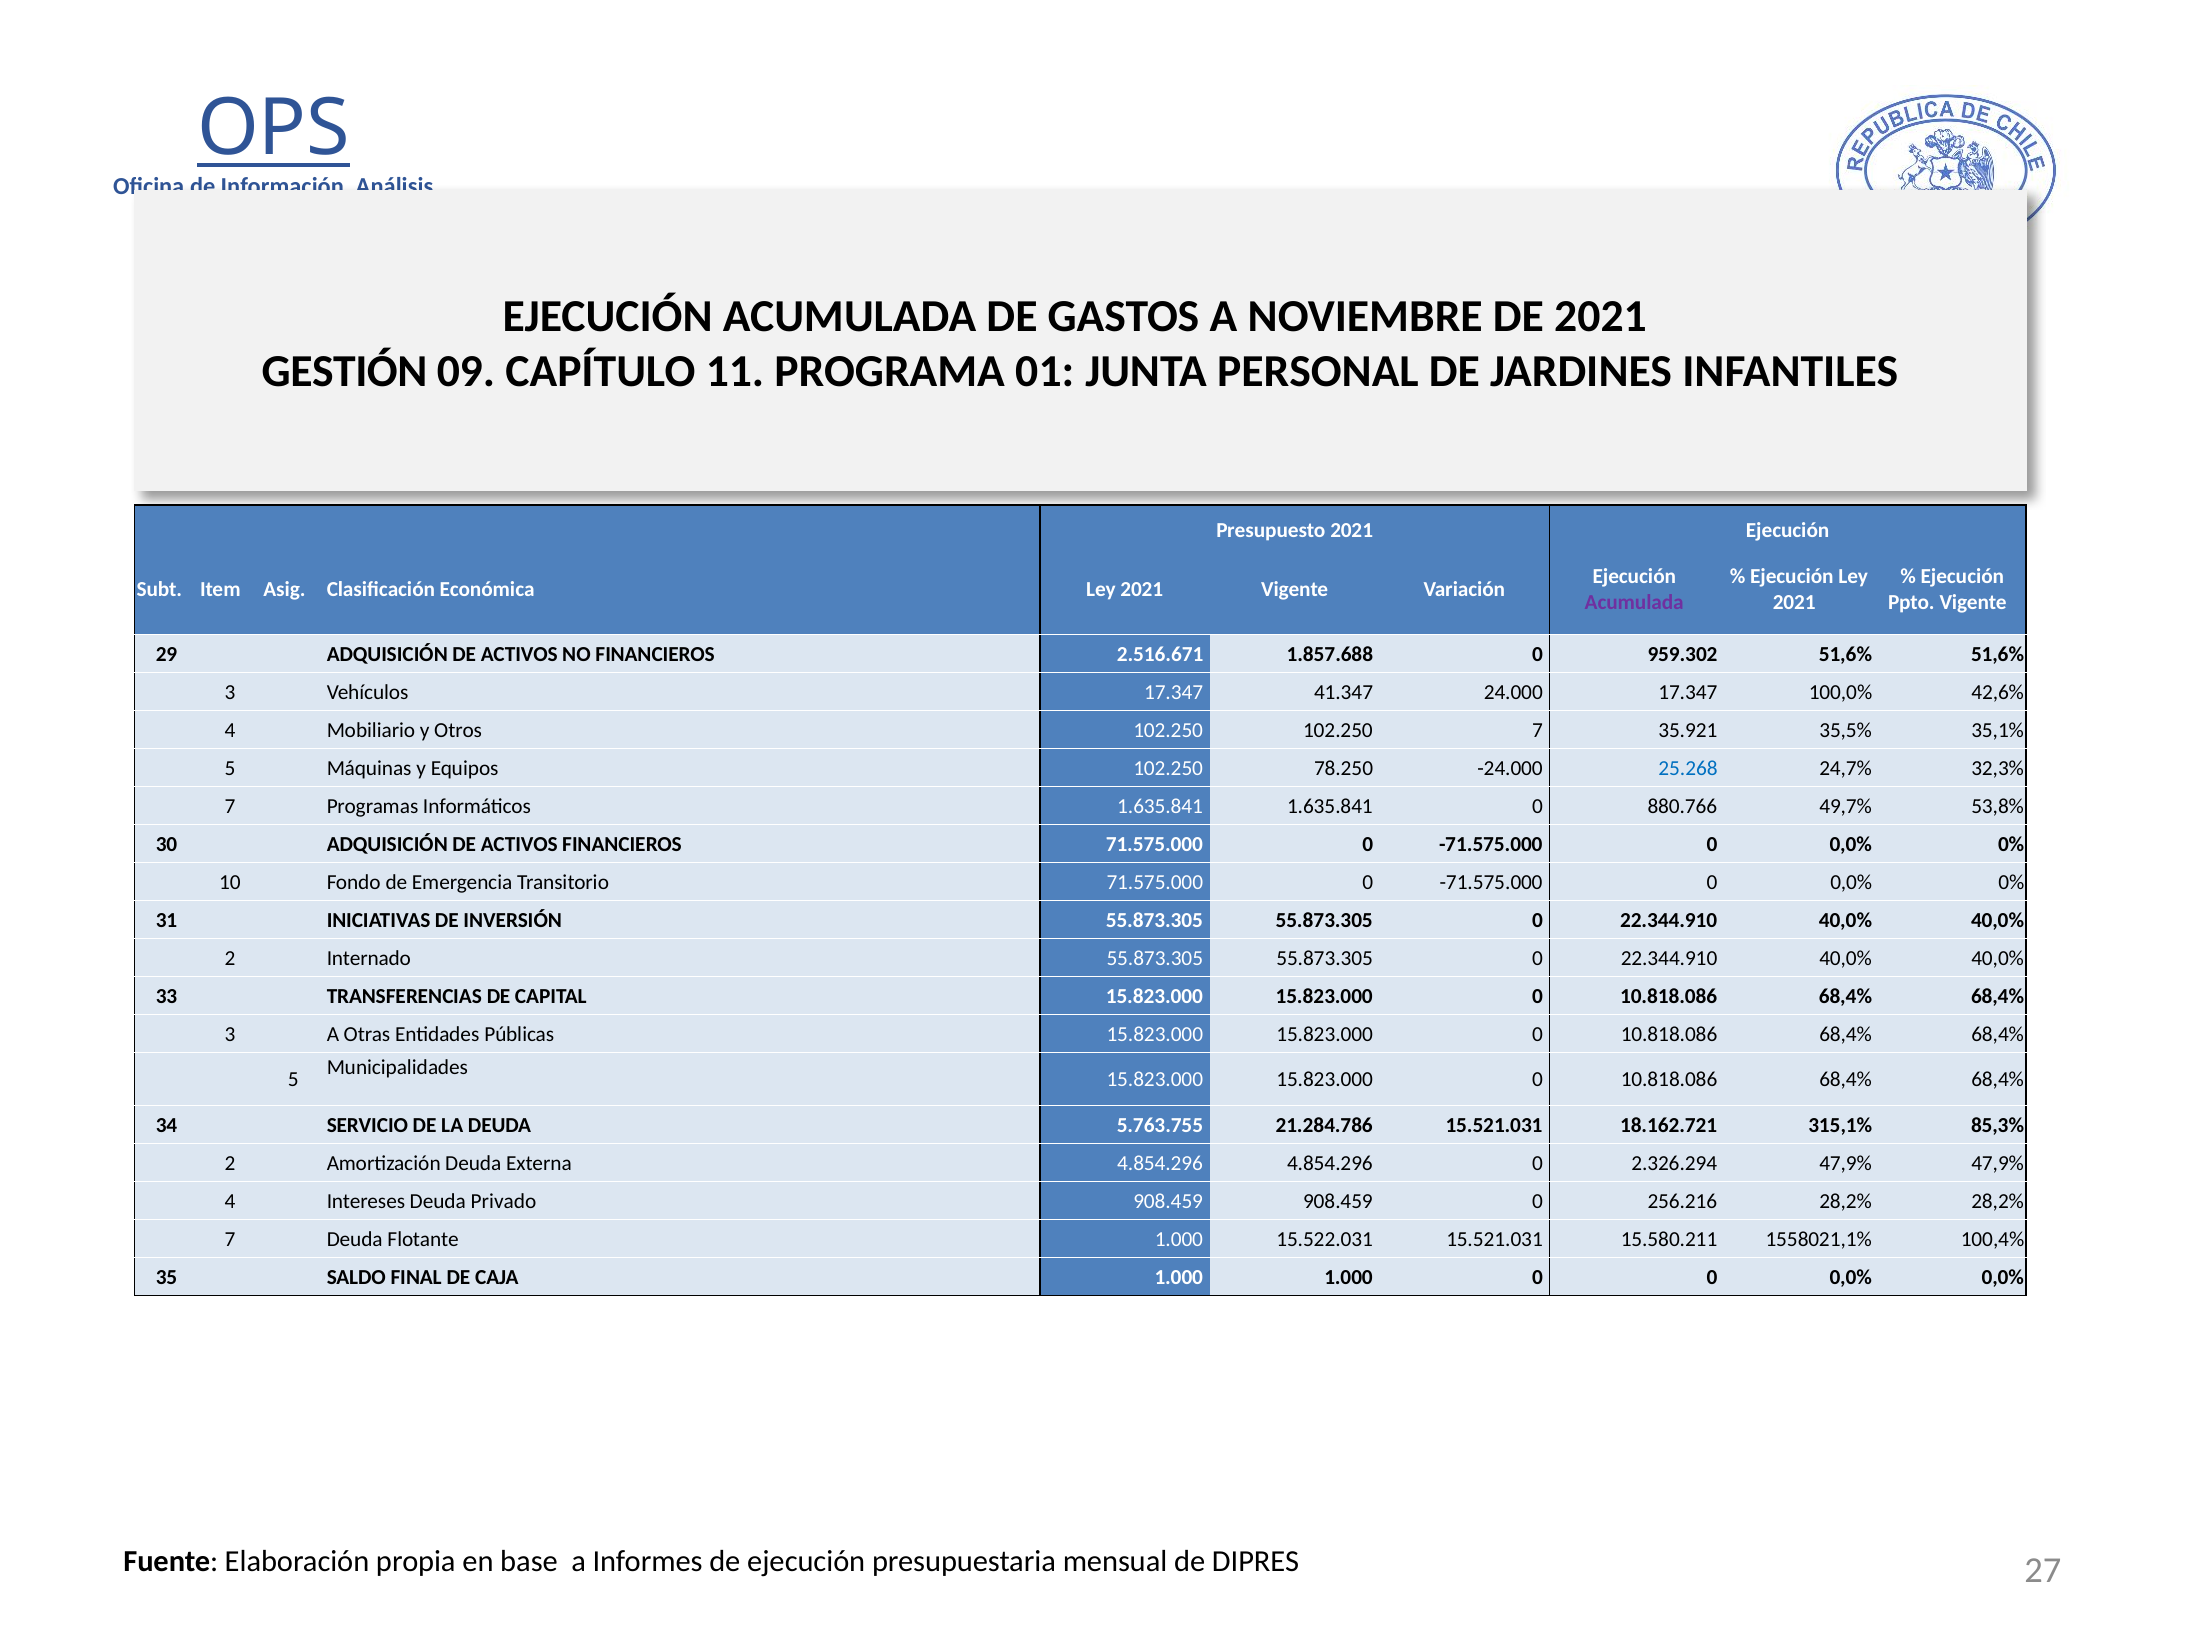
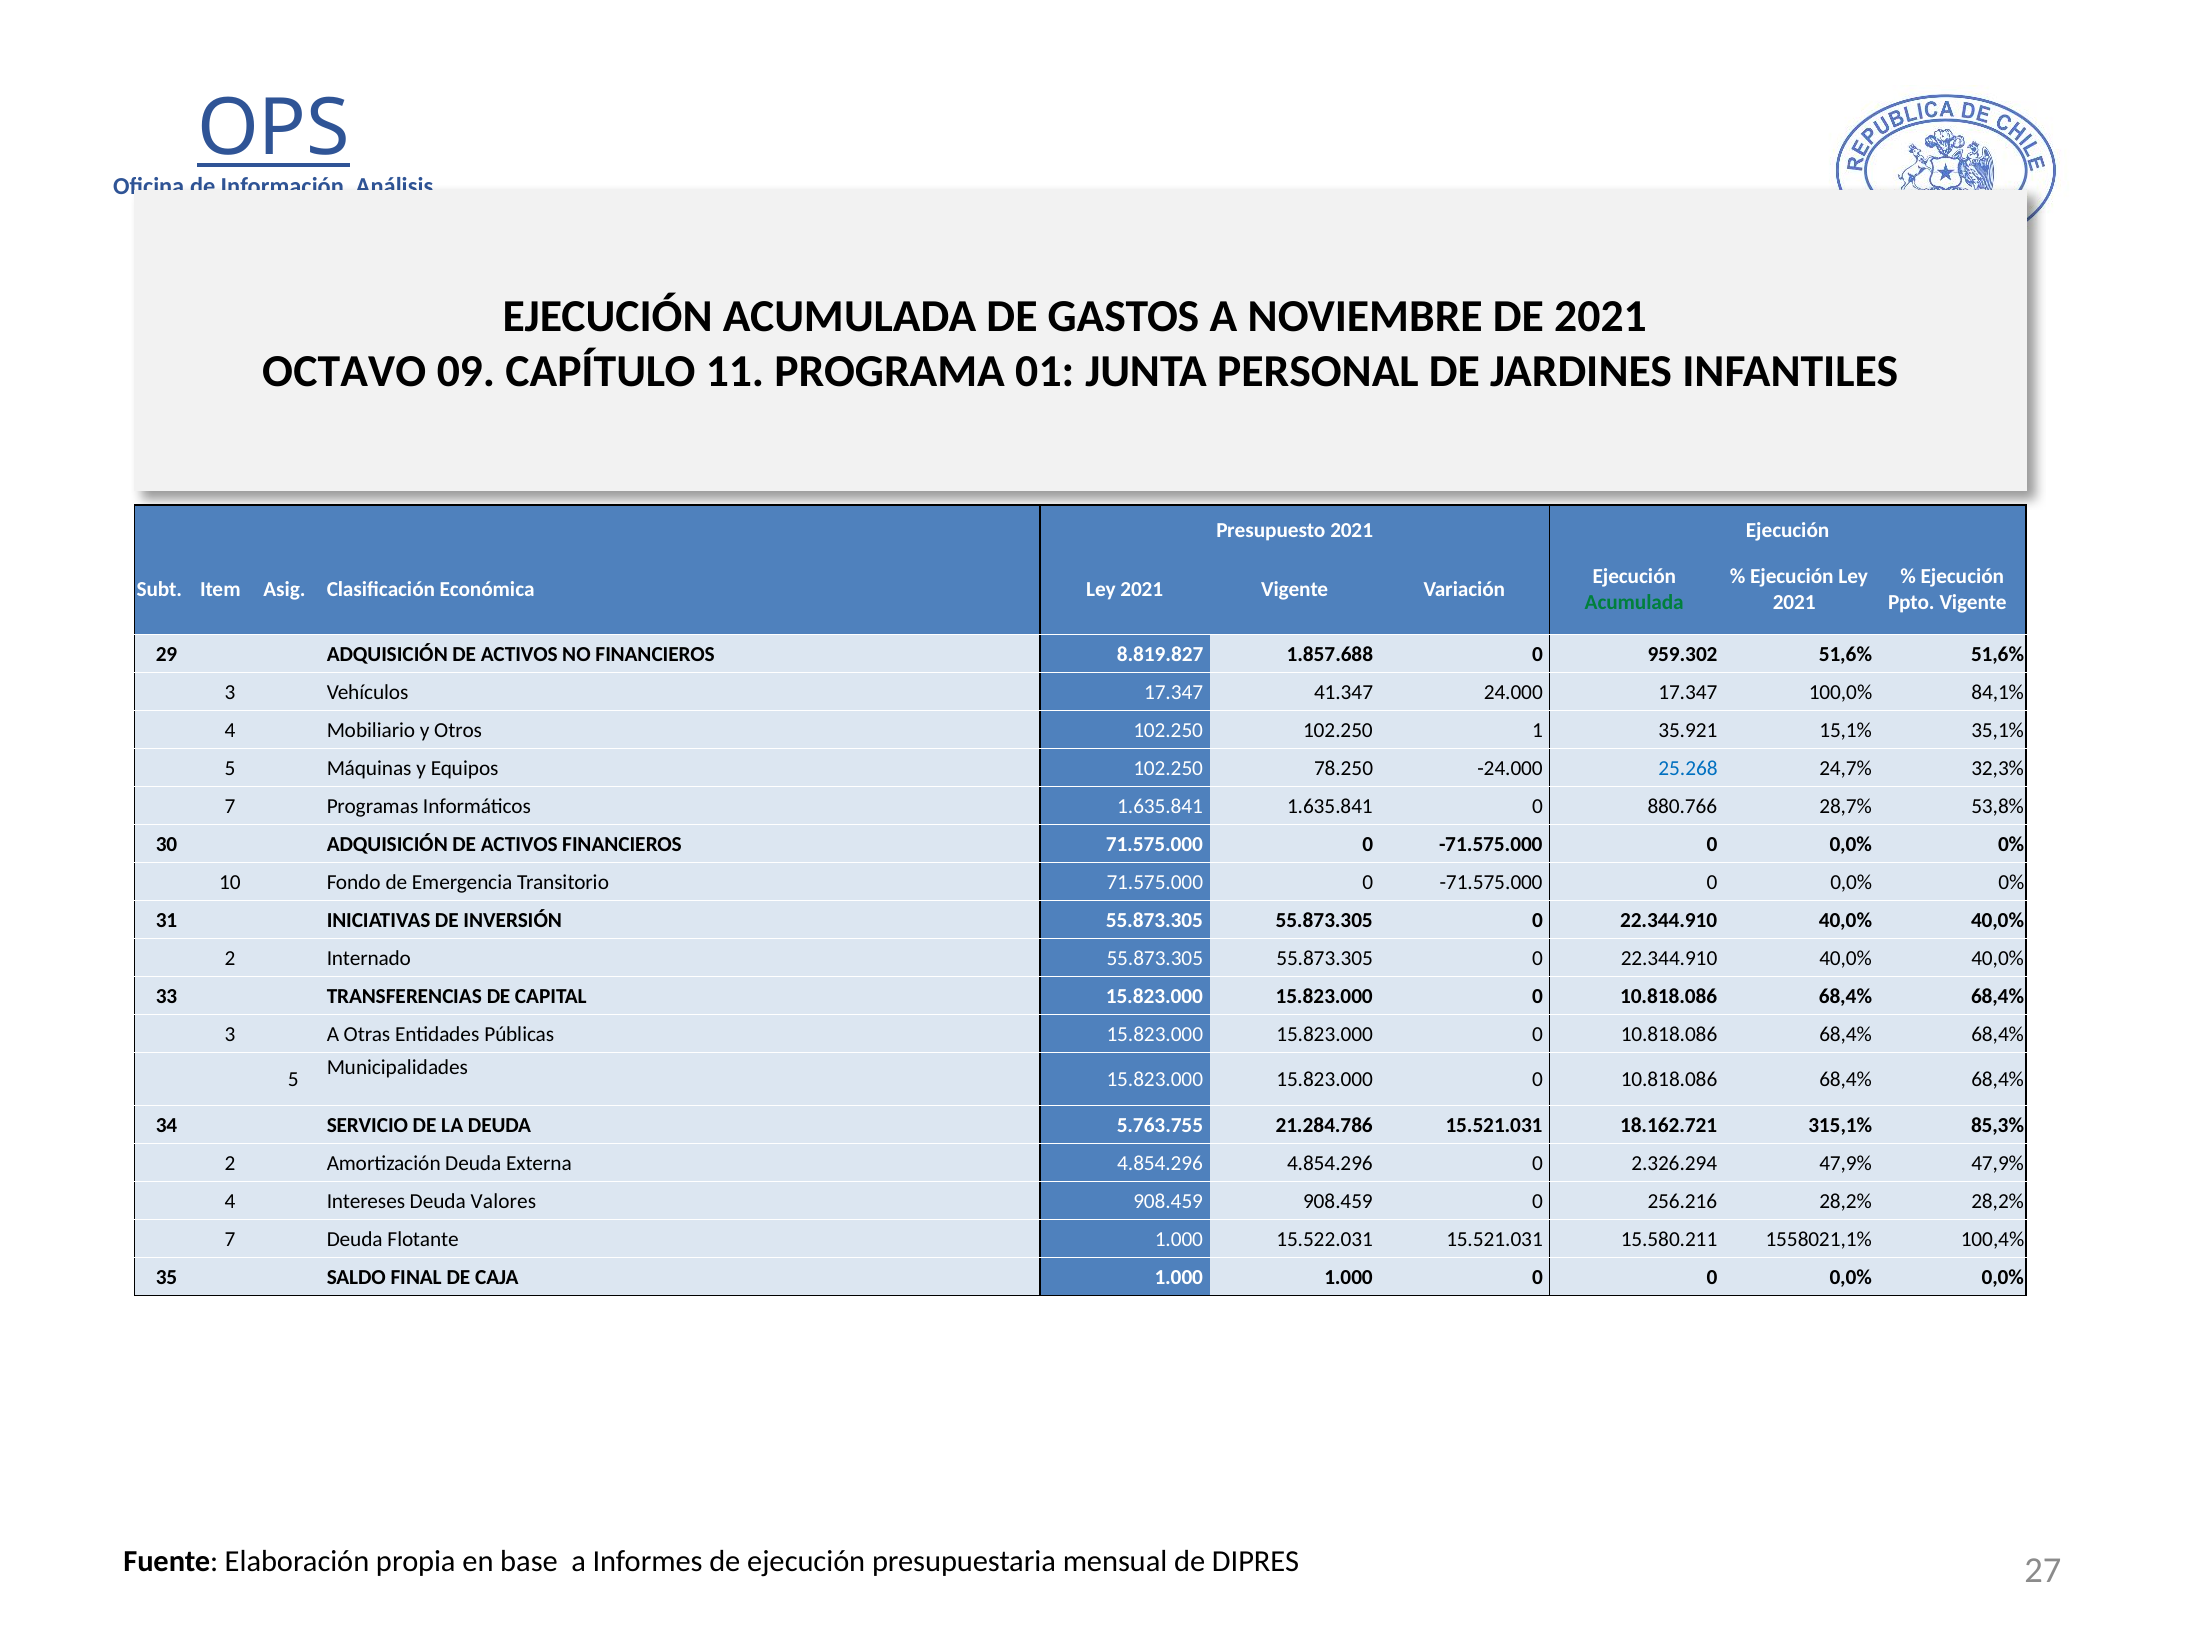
GESTIÓN: GESTIÓN -> OCTAVO (344, 371)
Acumulada colour: purple -> green (1634, 603)
2.516.671: 2.516.671 -> 8.819.827 (1160, 654)
42,6%: 42,6% -> 84,1% (1998, 692)
102.250 7: 7 -> 1 (1538, 730)
35,5%: 35,5% -> 15,1% (1846, 730)
49,7%: 49,7% -> 28,7% (1846, 806)
Privado: Privado -> Valores (503, 1201)
